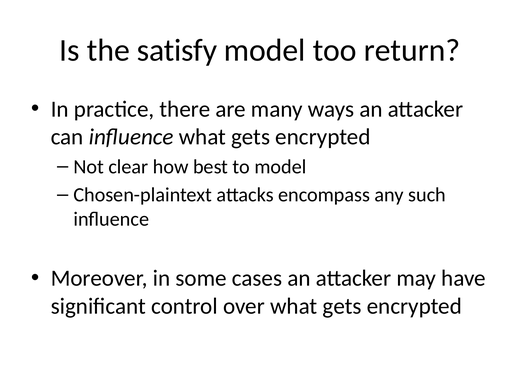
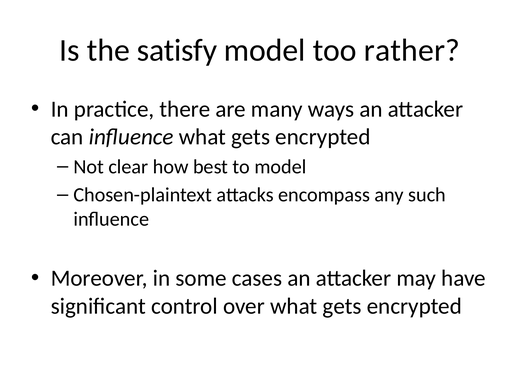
return: return -> rather (412, 50)
